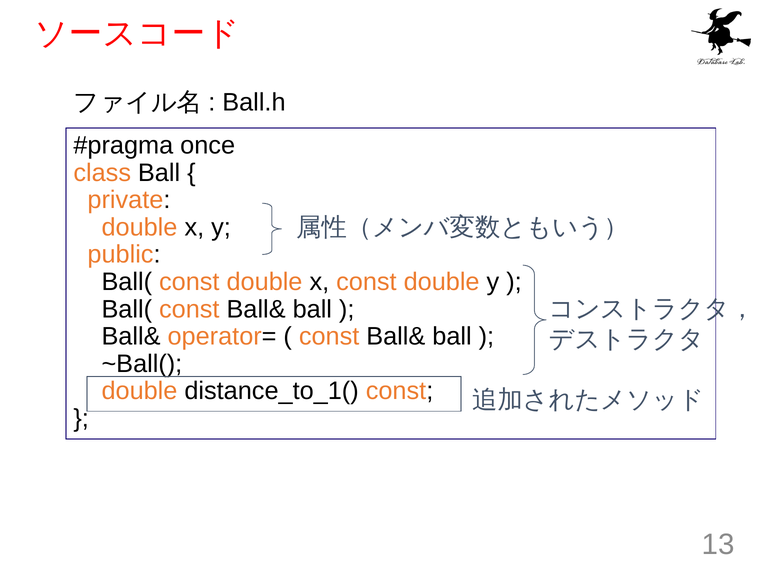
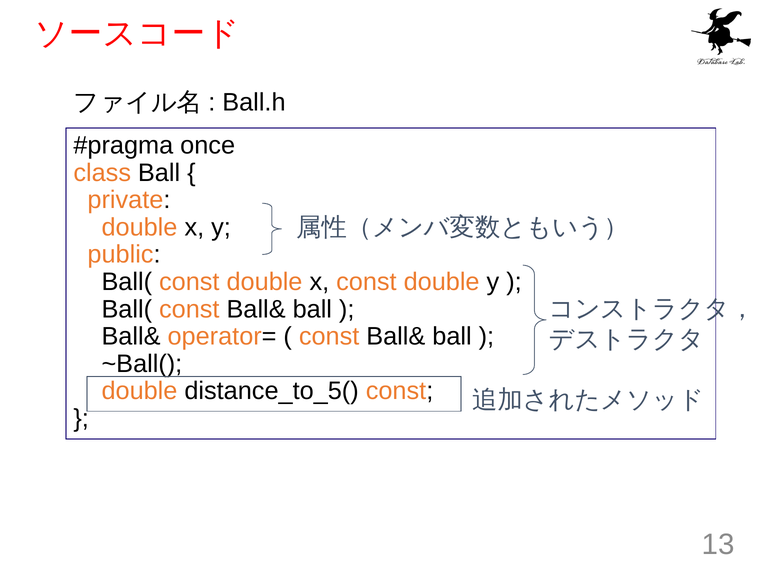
distance_to_1(: distance_to_1( -> distance_to_5( (272, 391)
